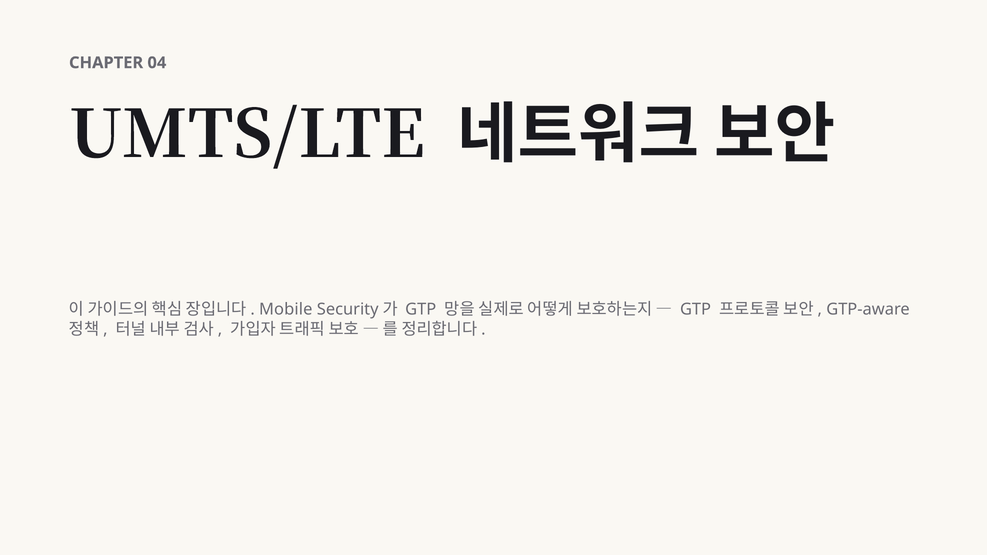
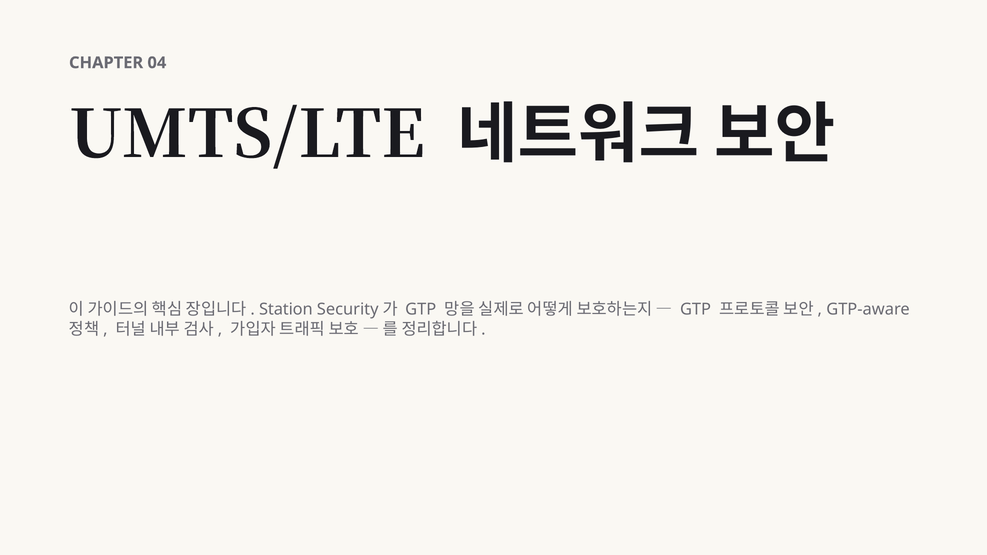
Mobile: Mobile -> Station (286, 310)
